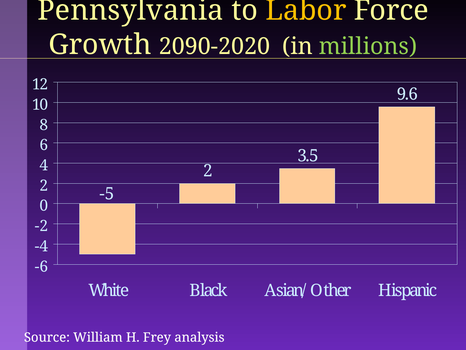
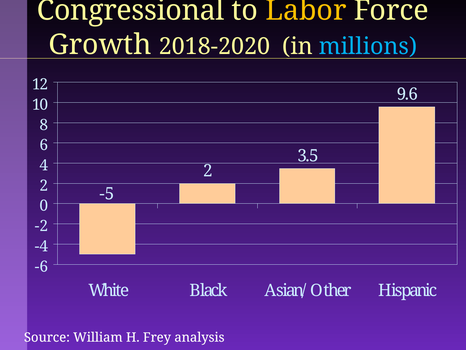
Pennsylvania: Pennsylvania -> Congressional (131, 11)
2090-2020: 2090-2020 -> 2018-2020 (215, 46)
millions colour: light green -> light blue (368, 46)
